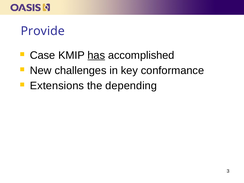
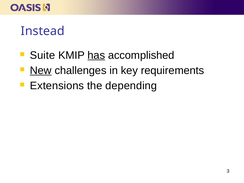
Provide: Provide -> Instead (43, 31)
Case: Case -> Suite (42, 55)
New underline: none -> present (41, 70)
conformance: conformance -> requirements (172, 70)
